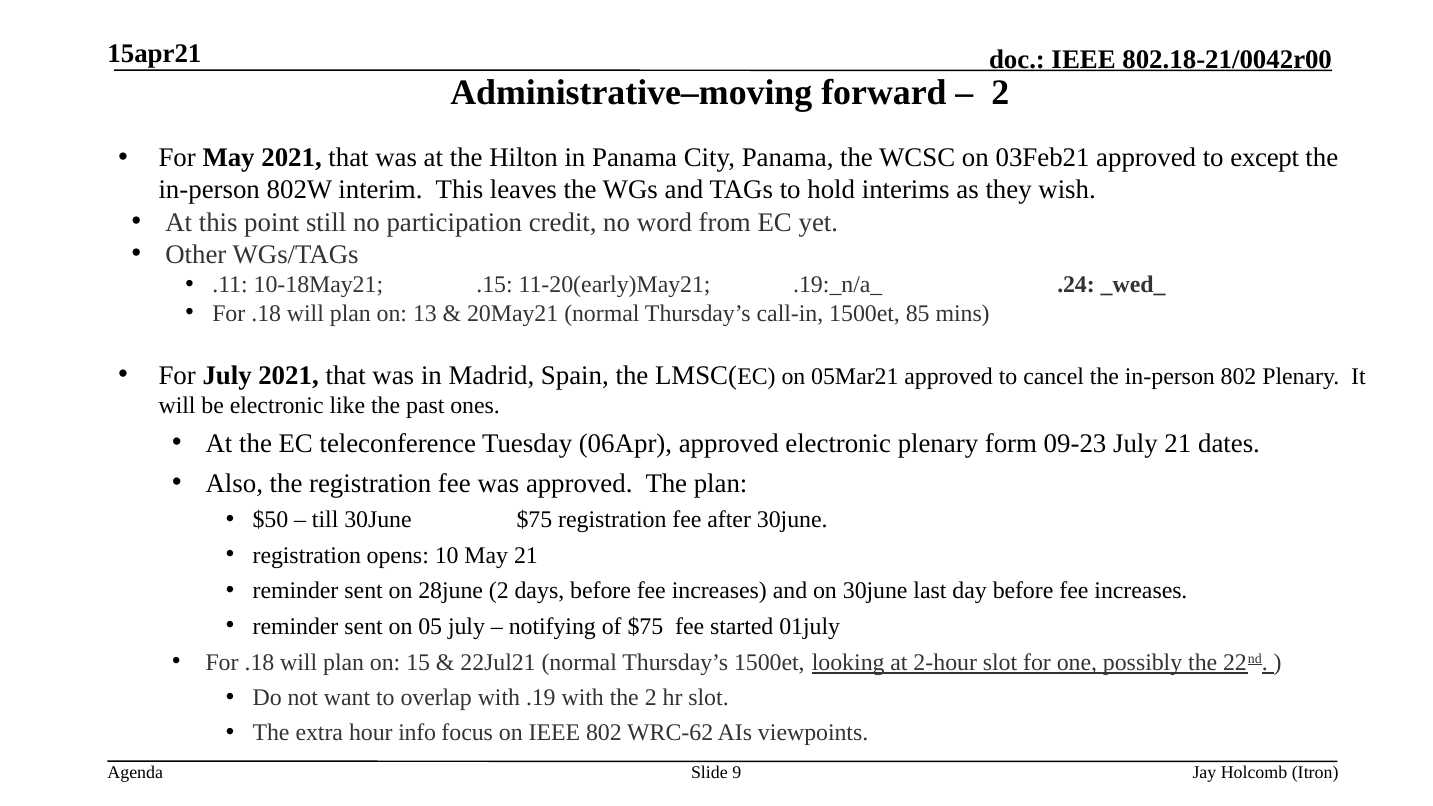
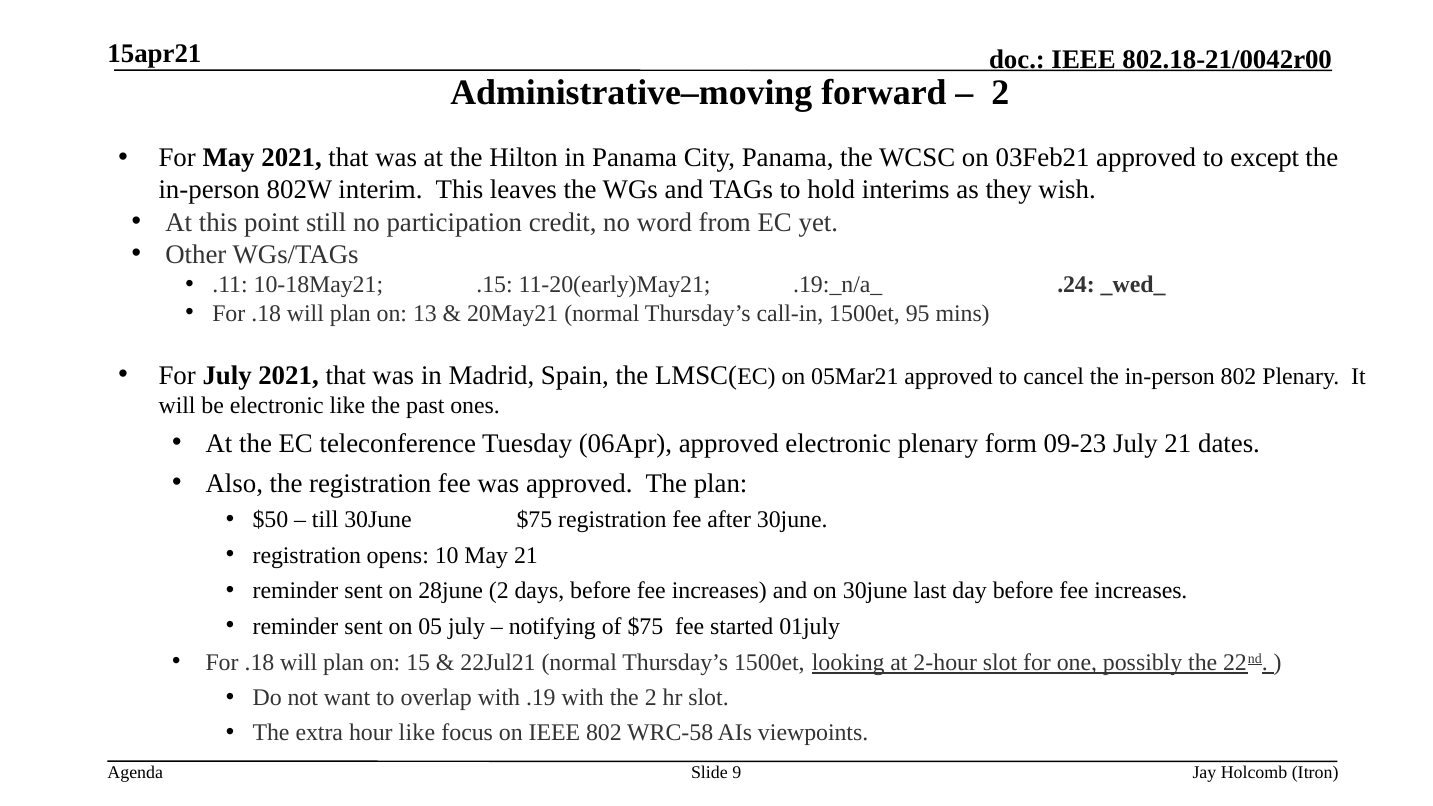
85: 85 -> 95 (918, 313)
hour info: info -> like (417, 733)
WRC-62: WRC-62 -> WRC-58 (670, 733)
